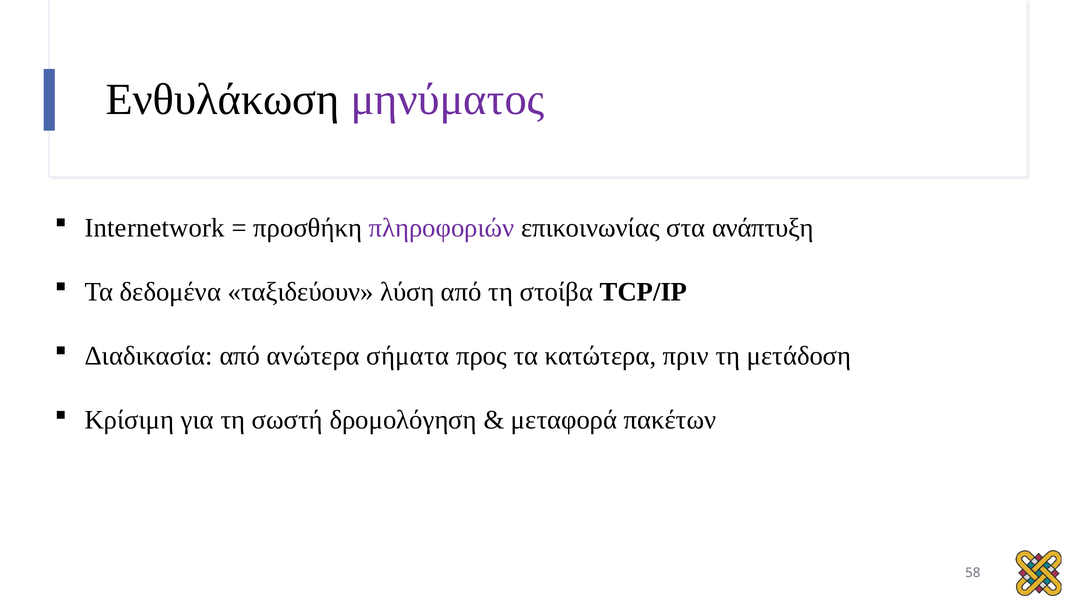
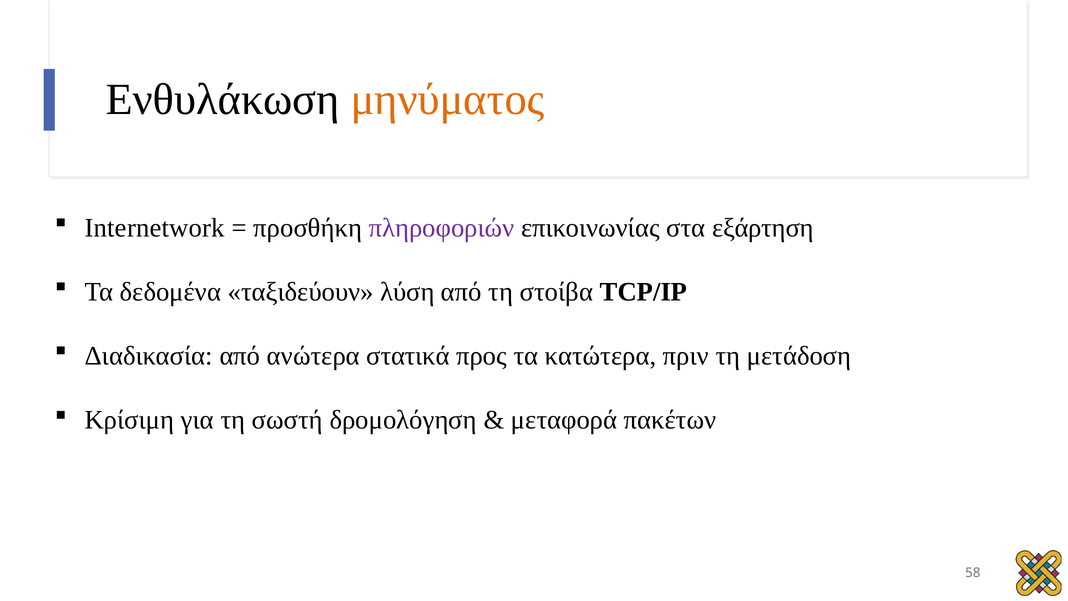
μηνύματος colour: purple -> orange (447, 99)
ανάπτυξη: ανάπτυξη -> εξάρτηση (763, 228)
σήματα: σήματα -> στατικά (408, 356)
